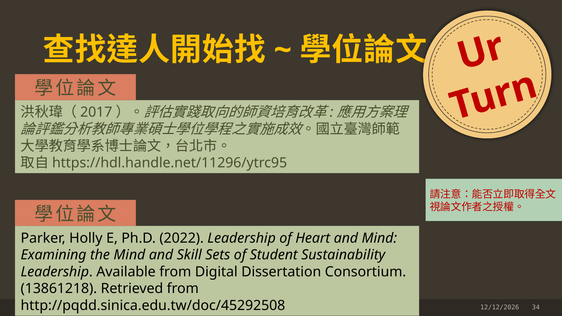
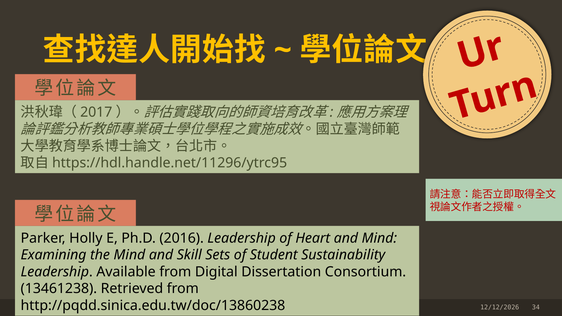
2022: 2022 -> 2016 (182, 238)
13861218: 13861218 -> 13461238 (59, 289)
http://pqdd.sinica.edu.tw/doc/45292508: http://pqdd.sinica.edu.tw/doc/45292508 -> http://pqdd.sinica.edu.tw/doc/13860238 (153, 306)
